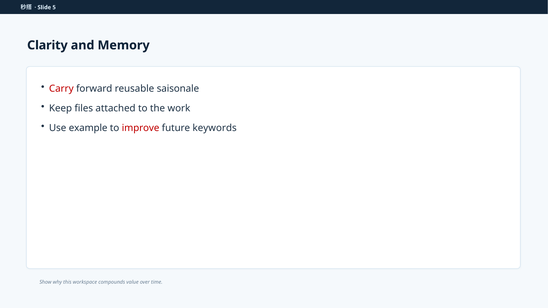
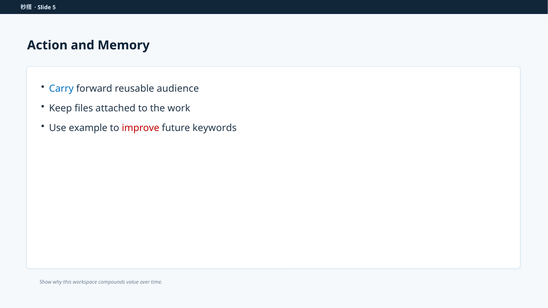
Clarity: Clarity -> Action (47, 45)
Carry colour: red -> blue (61, 89)
saisonale: saisonale -> audience (178, 89)
